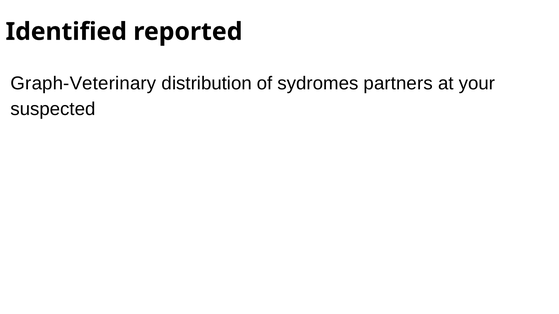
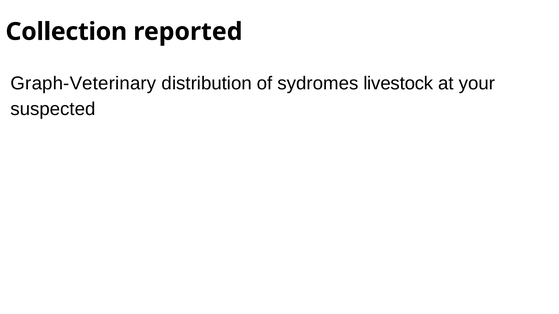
Identified: Identified -> Collection (66, 32)
partners: partners -> livestock (398, 83)
